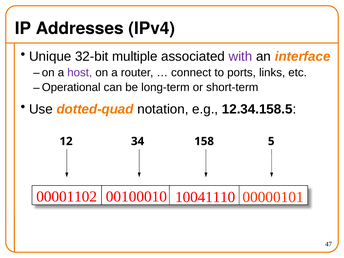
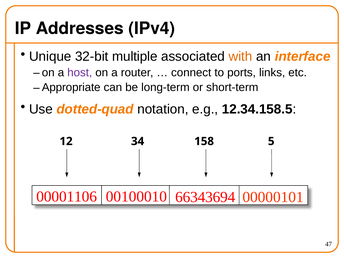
with colour: purple -> orange (240, 57)
Operational: Operational -> Appropriate (71, 87)
00001102: 00001102 -> 00001106 (67, 197)
10041110: 10041110 -> 66343694 (205, 197)
